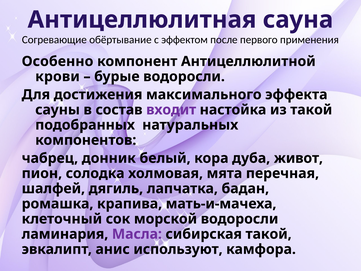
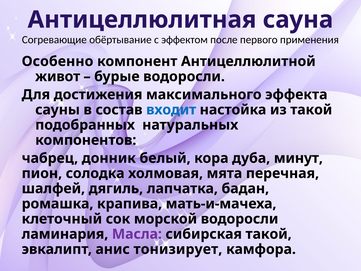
крови: крови -> живот (58, 76)
входит colour: purple -> blue (171, 110)
живот: живот -> минут (298, 158)
используют: используют -> тонизирует (178, 249)
